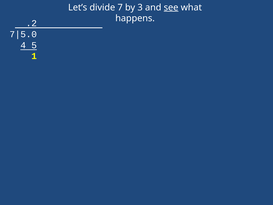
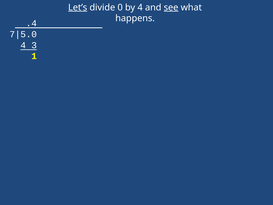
Let’s underline: none -> present (78, 7)
7: 7 -> 0 (120, 7)
by 3: 3 -> 4 (140, 7)
.2: .2 -> .4 (31, 23)
5: 5 -> 3 (34, 45)
